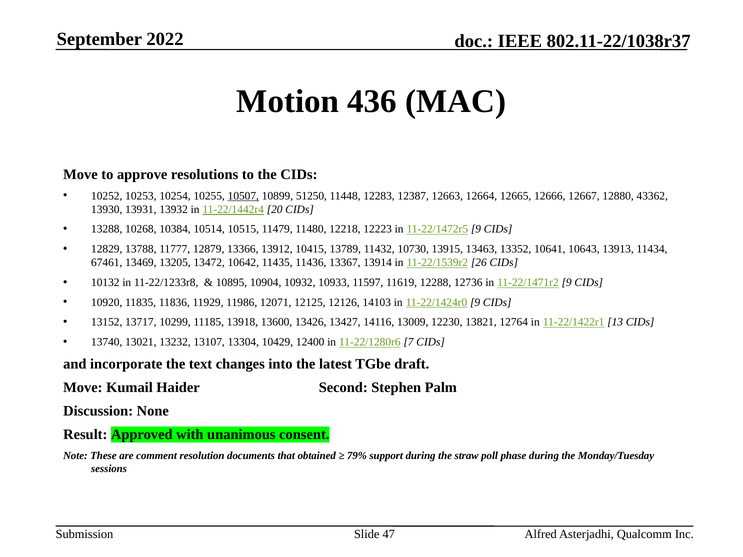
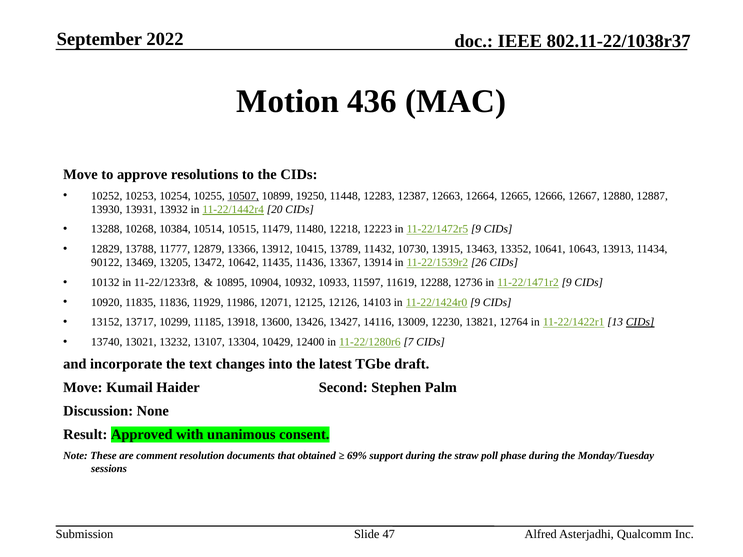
51250: 51250 -> 19250 (311, 196)
43362: 43362 -> 12887 (652, 196)
67461: 67461 -> 90122 (107, 263)
CIDs underline: none -> present (640, 322)
79%: 79% -> 69% (357, 456)
